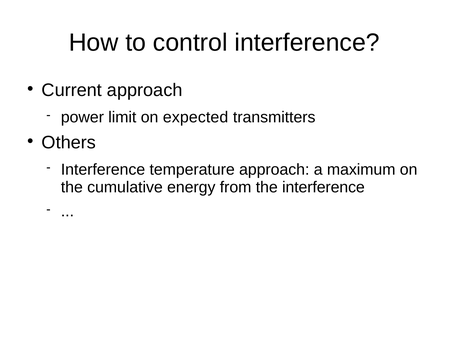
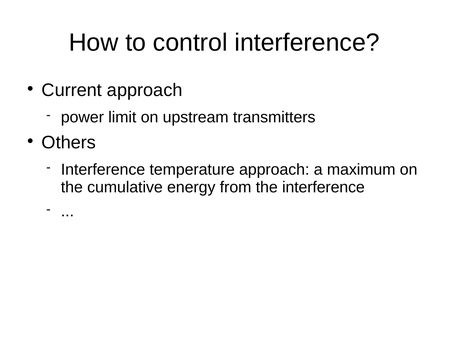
expected: expected -> upstream (196, 117)
